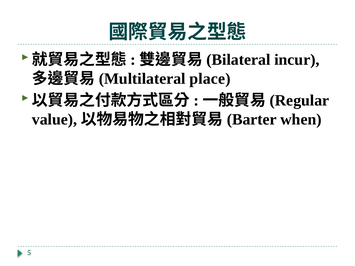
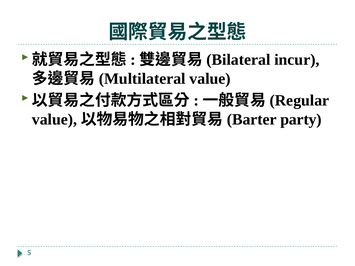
place: place -> value (210, 79)
when: when -> party (301, 119)
